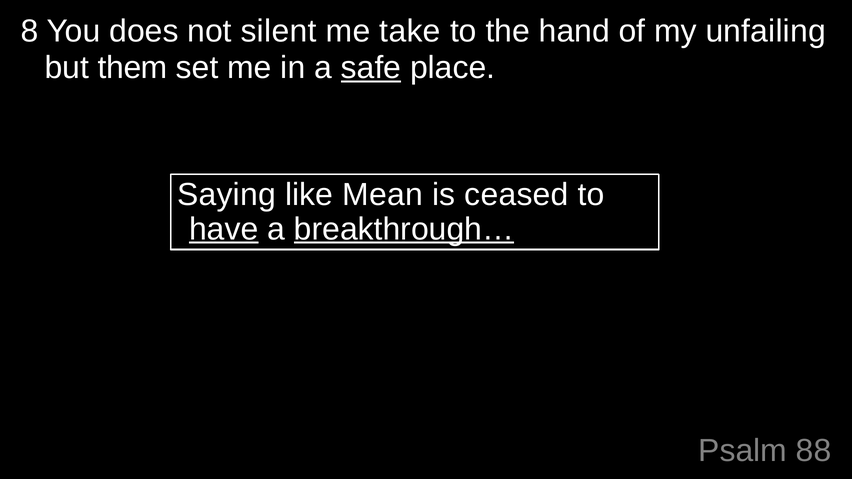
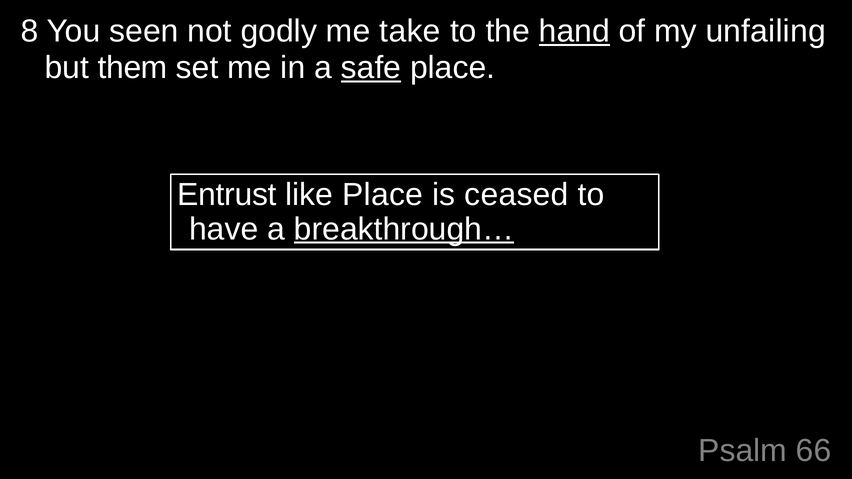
does: does -> seen (144, 31)
silent: silent -> godly (279, 31)
hand underline: none -> present (574, 31)
Saying: Saying -> Entrust (227, 195)
like Mean: Mean -> Place (383, 195)
have underline: present -> none (224, 229)
88: 88 -> 66 (814, 451)
